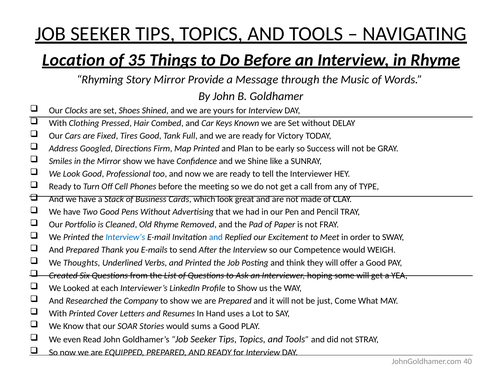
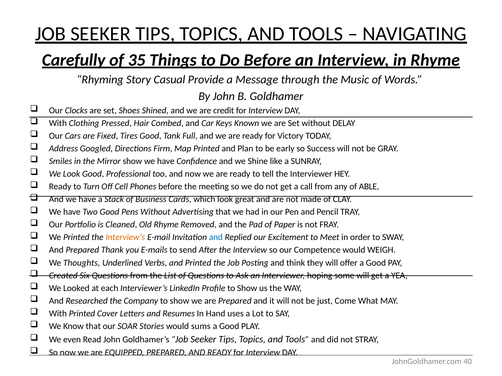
Location: Location -> Carefully (74, 60)
Story Mirror: Mirror -> Casual (169, 80)
yours: yours -> credit (224, 111)
TYPE: TYPE -> ABLE (369, 187)
Interview’s colour: blue -> orange (125, 238)
